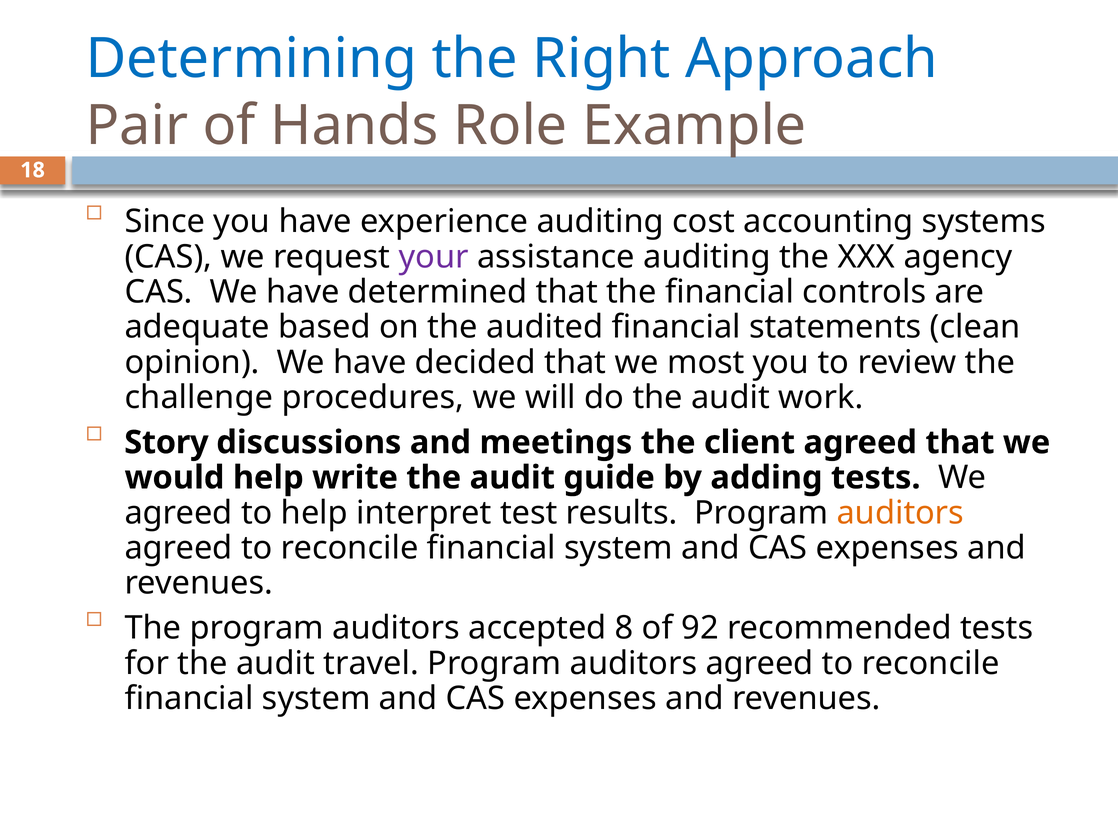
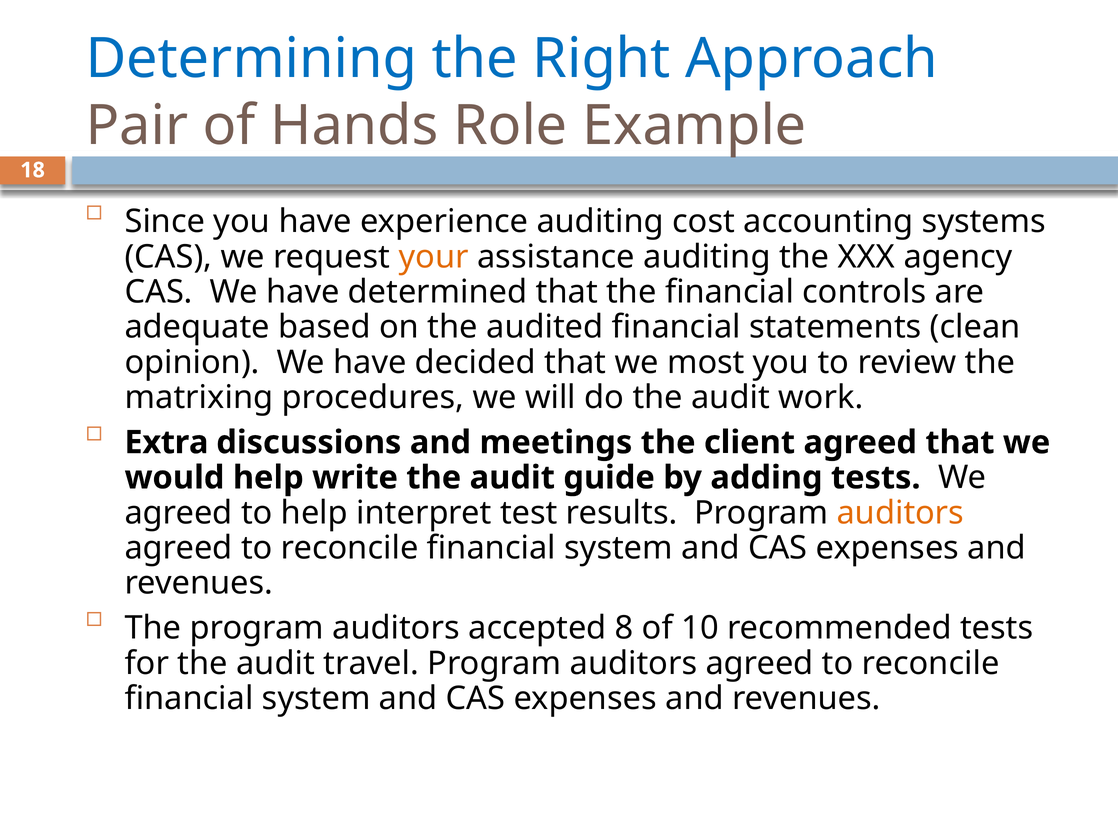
your colour: purple -> orange (434, 257)
challenge: challenge -> matrixing (199, 398)
Story: Story -> Extra (166, 443)
92: 92 -> 10 (700, 629)
